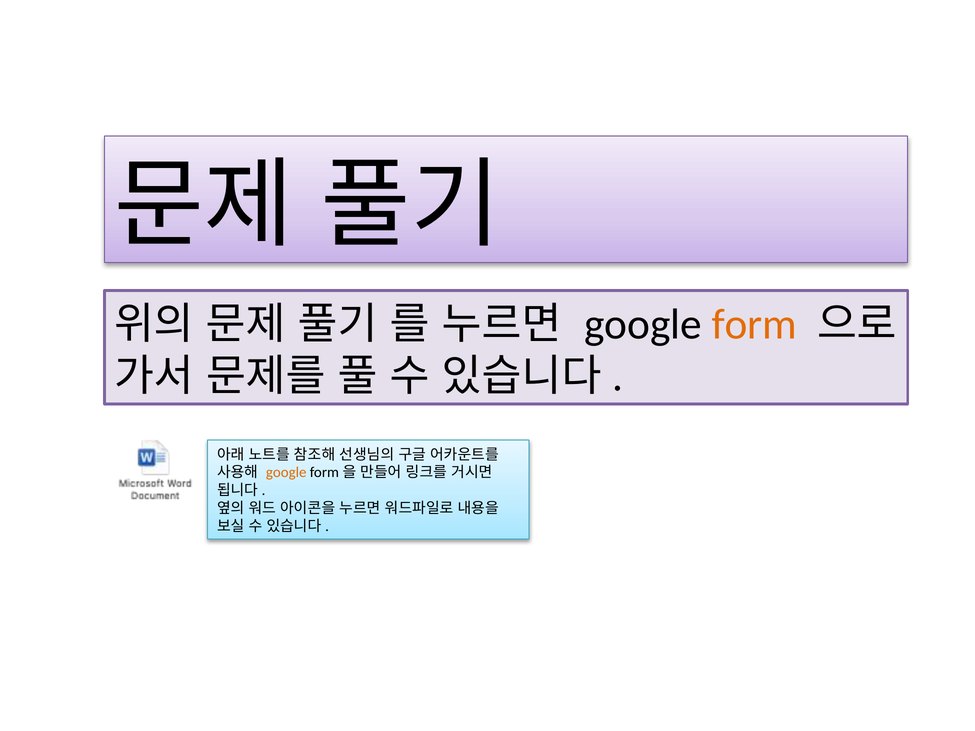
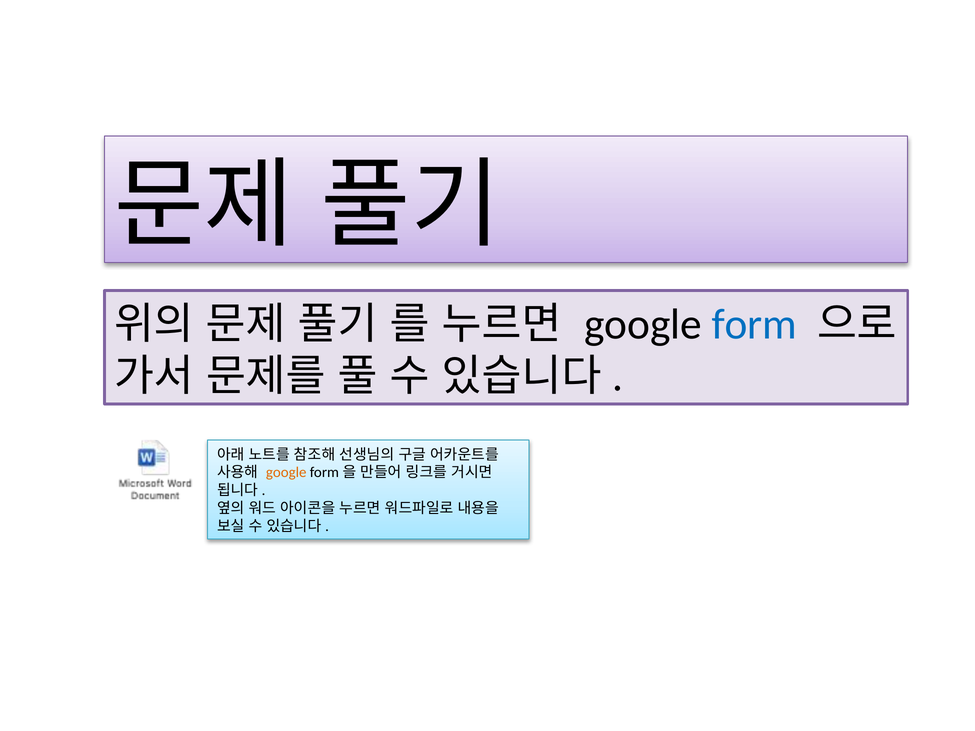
form colour: orange -> blue (754, 324)
